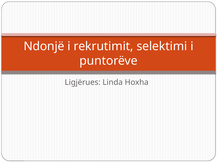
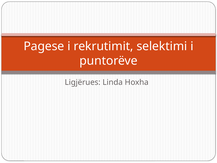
Ndonjë: Ndonjë -> Pagese (44, 46)
